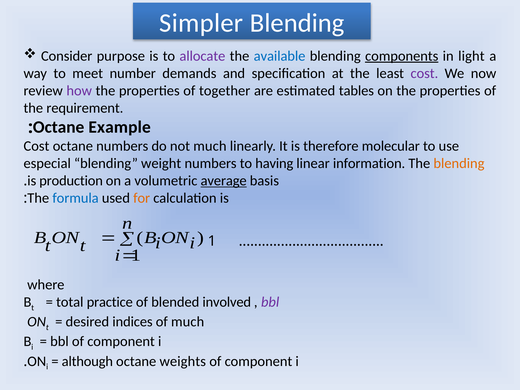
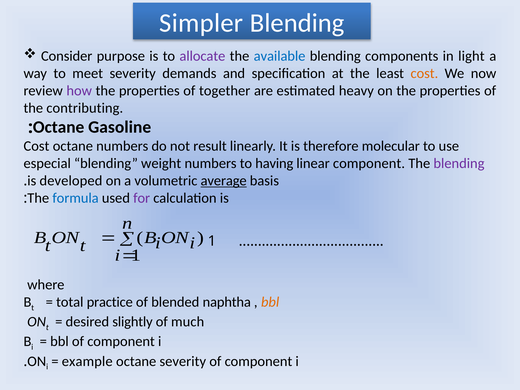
components underline: present -> none (402, 56)
meet number: number -> severity (133, 73)
cost colour: purple -> orange (424, 73)
tables: tables -> heavy (356, 91)
requirement: requirement -> contributing (85, 108)
Example: Example -> Gasoline (120, 127)
not much: much -> result (210, 146)
linear information: information -> component (369, 163)
blending colour: orange -> purple (459, 163)
production: production -> developed (71, 181)
for colour: orange -> purple (142, 198)
involved: involved -> naphtha (227, 302)
bbl colour: purple -> orange (270, 302)
indices: indices -> slightly (133, 322)
although: although -> example (87, 361)
octane weights: weights -> severity (183, 361)
